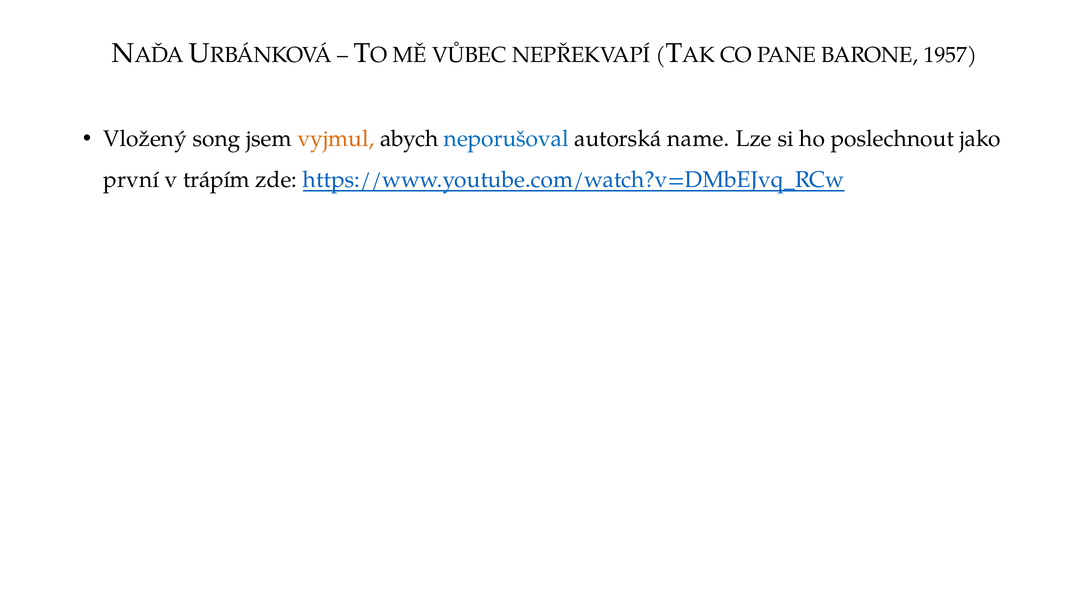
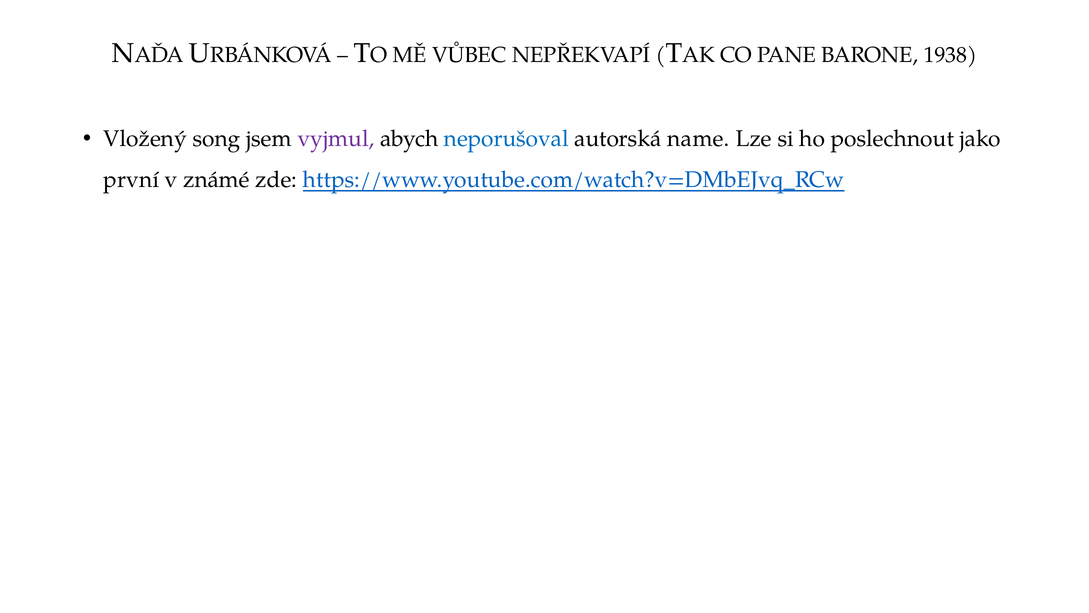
1957: 1957 -> 1938 (950, 55)
vyjmul colour: orange -> purple (336, 139)
trápím: trápím -> známé (217, 180)
